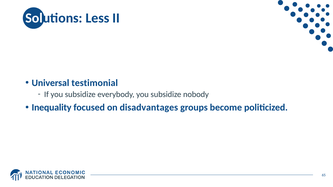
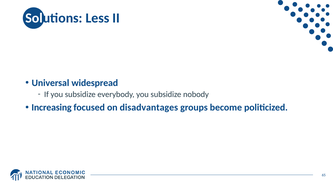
testimonial: testimonial -> widespread (95, 83)
Inequality: Inequality -> Increasing (52, 108)
